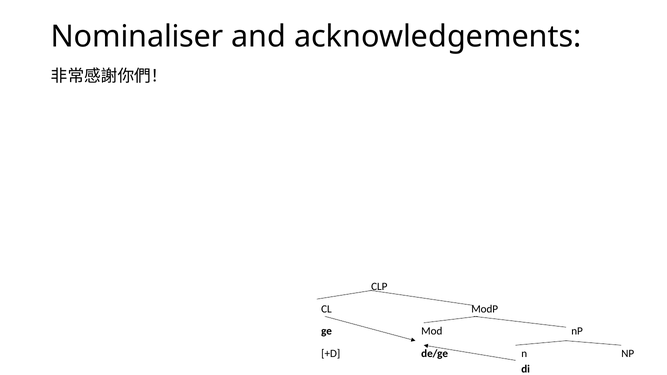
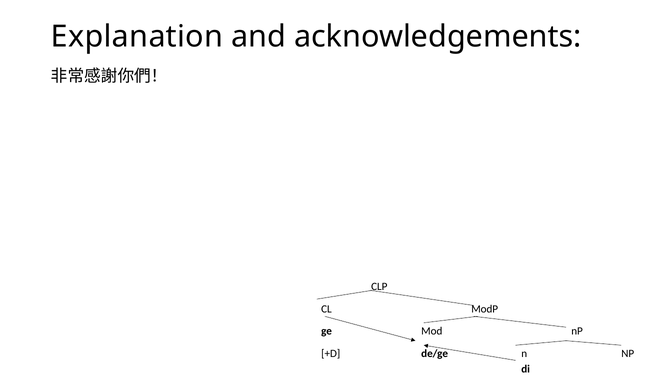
Nominaliser: Nominaliser -> Explanation (137, 37)
